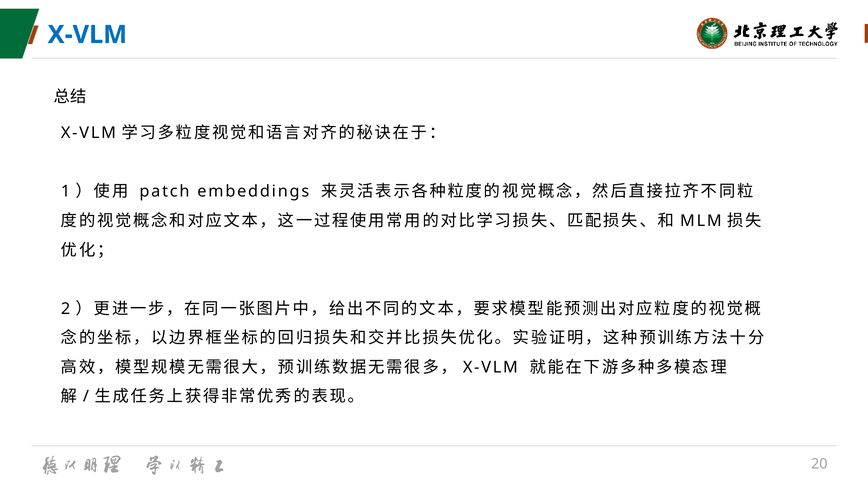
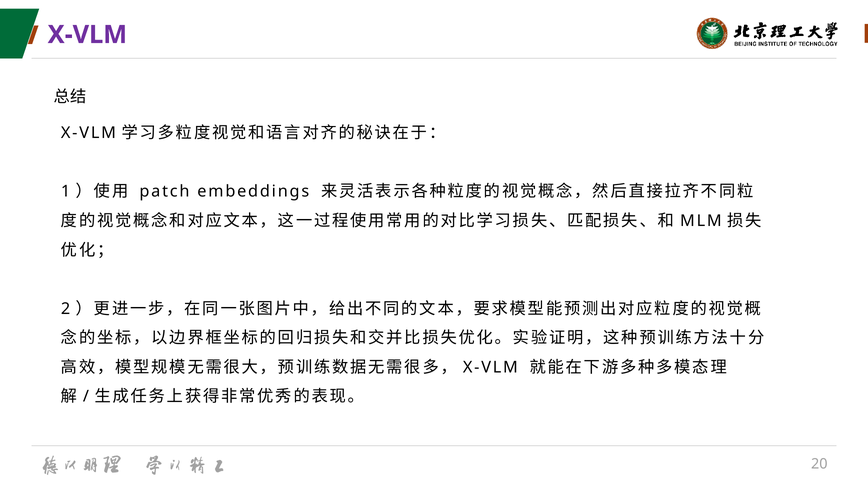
X-VLM colour: blue -> purple (87, 35)
